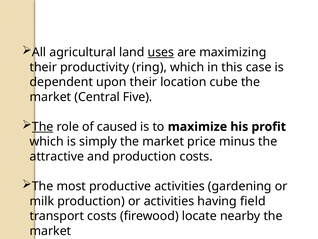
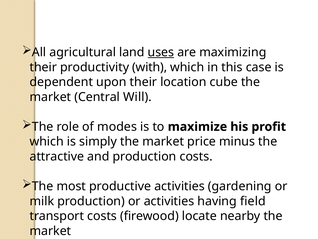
ring: ring -> with (150, 67)
Five: Five -> Will (137, 97)
The underline: present -> none (43, 126)
caused: caused -> modes (117, 126)
